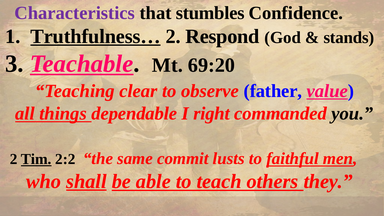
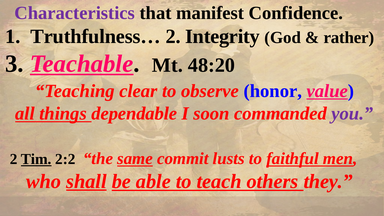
stumbles: stumbles -> manifest (210, 13)
Truthfulness… underline: present -> none (96, 36)
Respond: Respond -> Integrity (222, 36)
stands: stands -> rather (349, 37)
69:20: 69:20 -> 48:20 (211, 65)
father: father -> honor (273, 91)
right: right -> soon (211, 114)
you colour: black -> purple (352, 114)
same underline: none -> present (135, 159)
